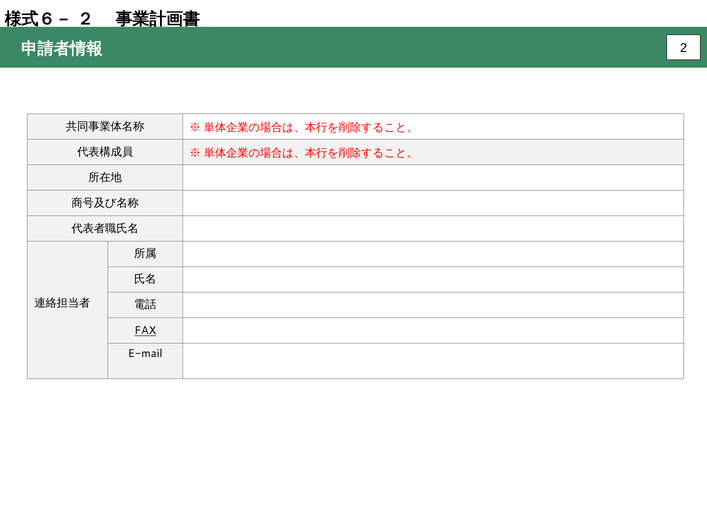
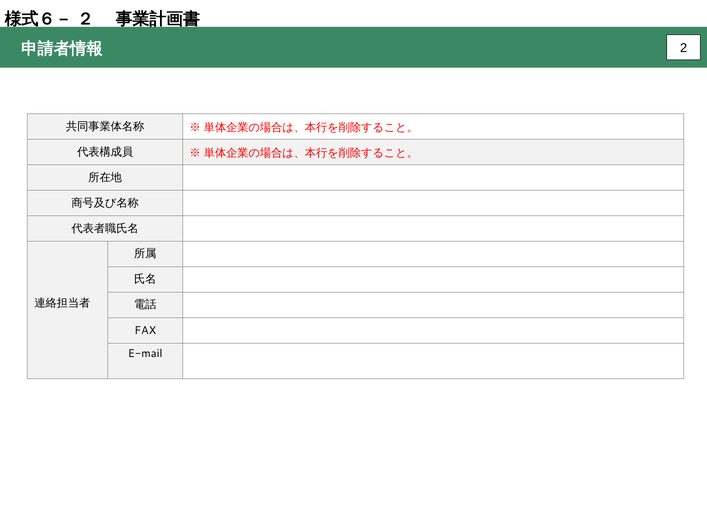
FAX underline: present -> none (145, 331)
